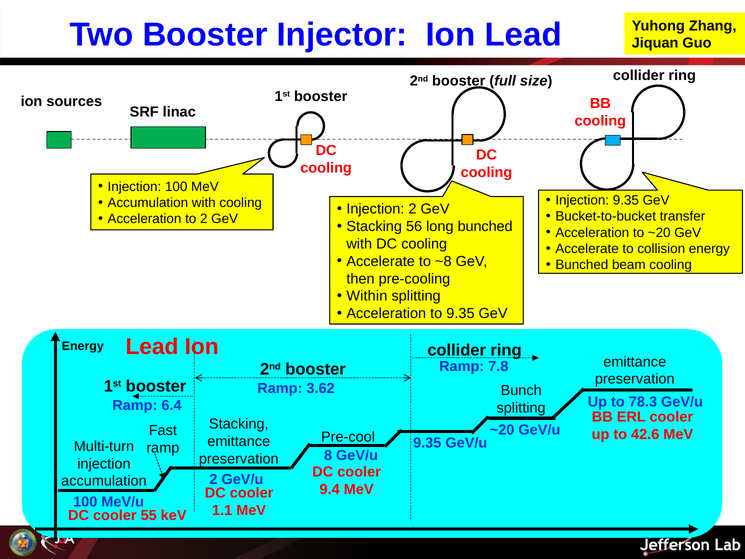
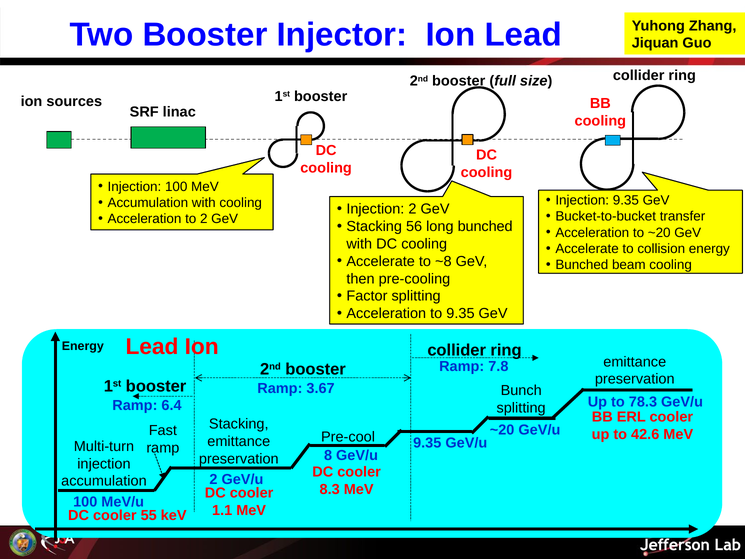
Within: Within -> Factor (367, 296)
3.62: 3.62 -> 3.67 (321, 388)
9.4: 9.4 -> 8.3 (330, 489)
